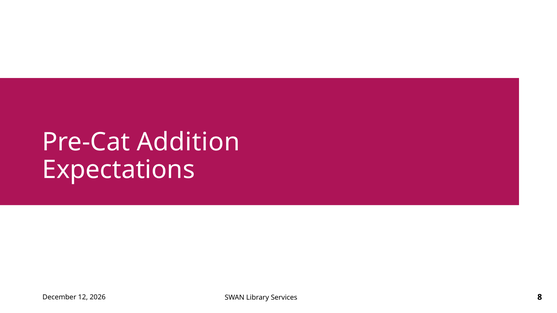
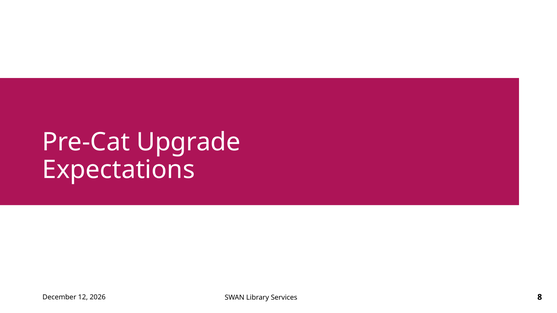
Addition: Addition -> Upgrade (188, 142)
